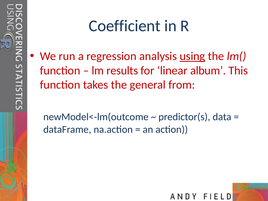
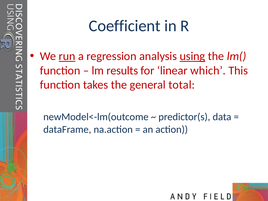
run underline: none -> present (67, 56)
album: album -> which (208, 71)
from: from -> total (182, 85)
